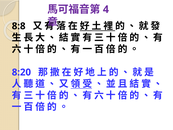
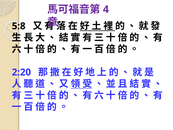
8:8: 8:8 -> 5:8 (19, 26)
8:20: 8:20 -> 2:20 (21, 72)
